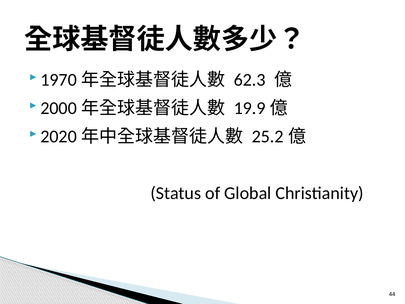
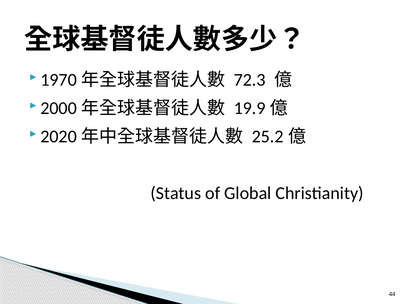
62.3: 62.3 -> 72.3 (250, 80)
